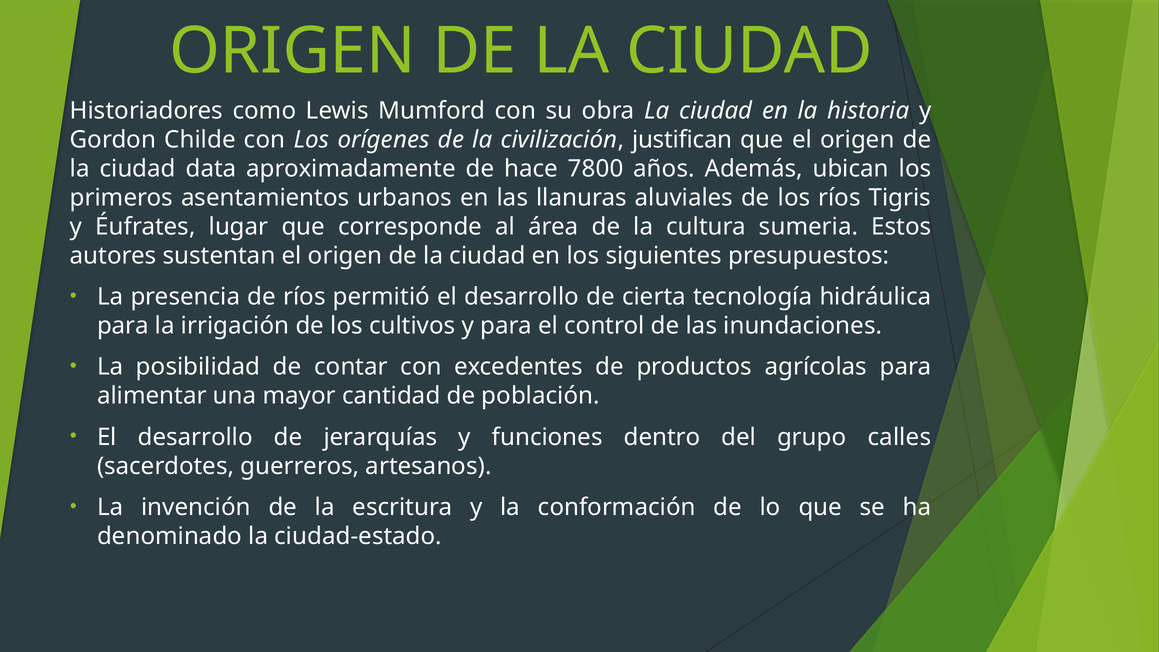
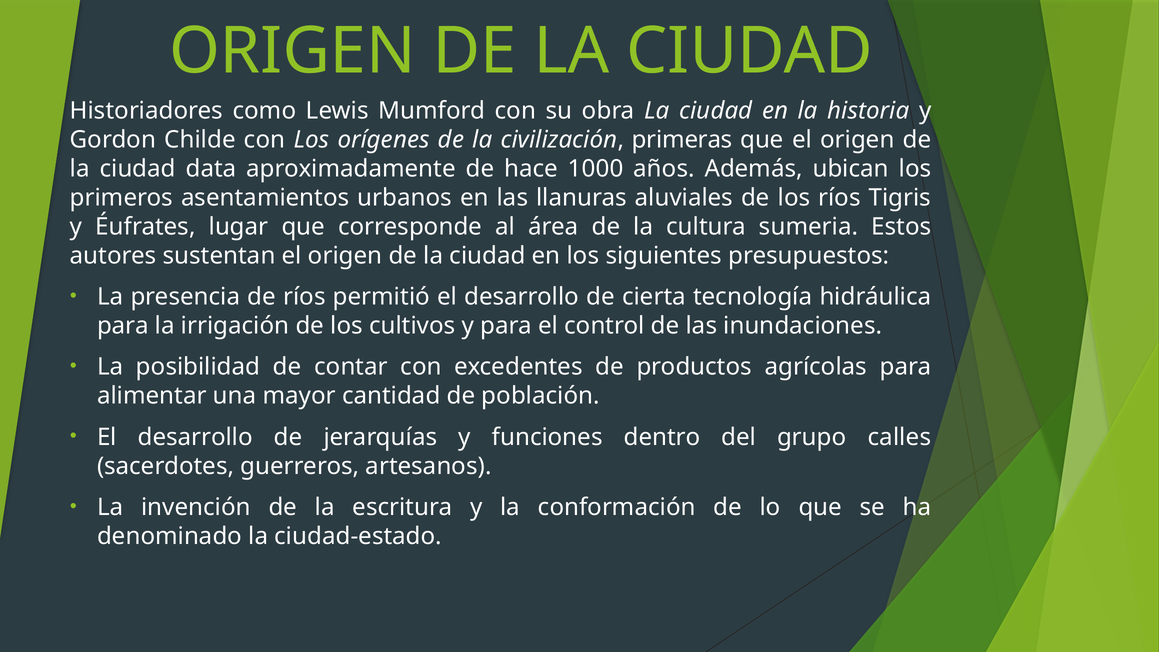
justifican: justifican -> primeras (682, 140)
7800: 7800 -> 1000 (596, 169)
